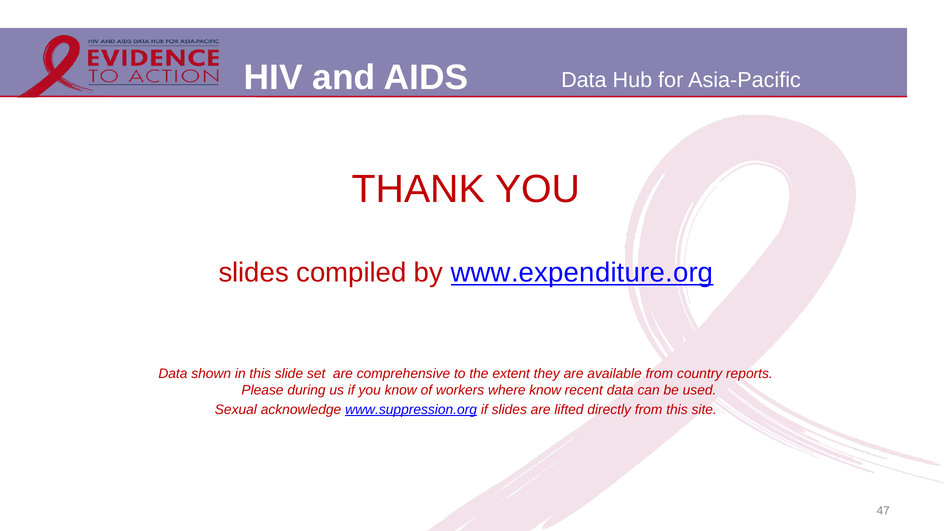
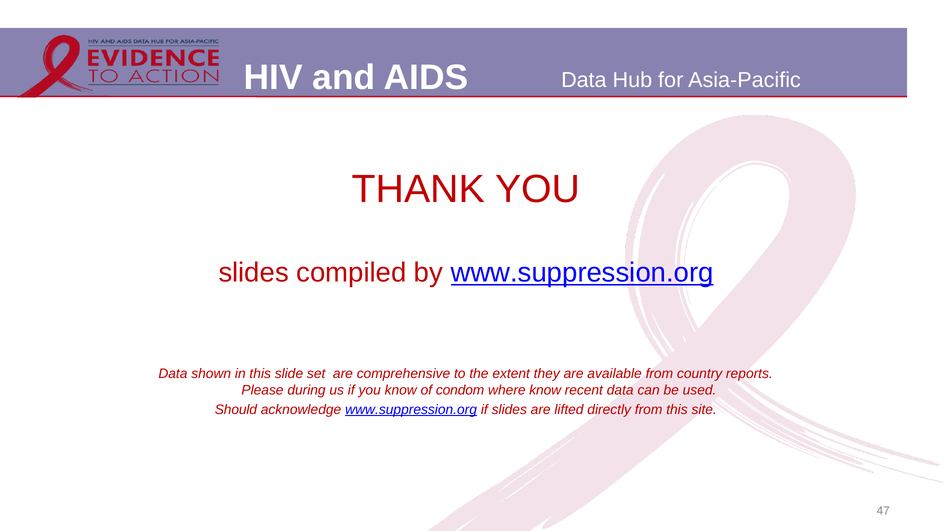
by www.expenditure.org: www.expenditure.org -> www.suppression.org (582, 272)
workers: workers -> condom (460, 390)
Sexual: Sexual -> Should (236, 409)
